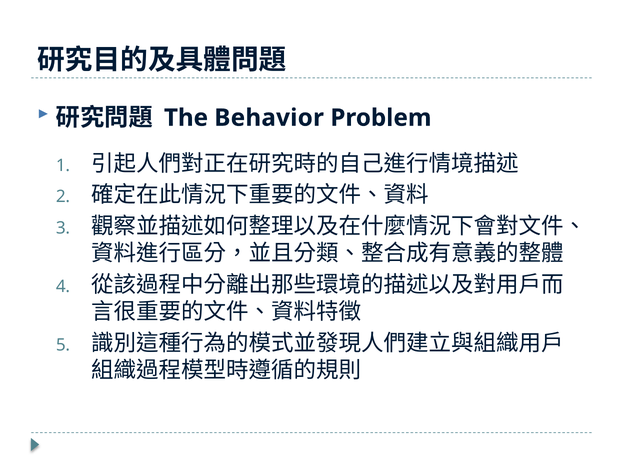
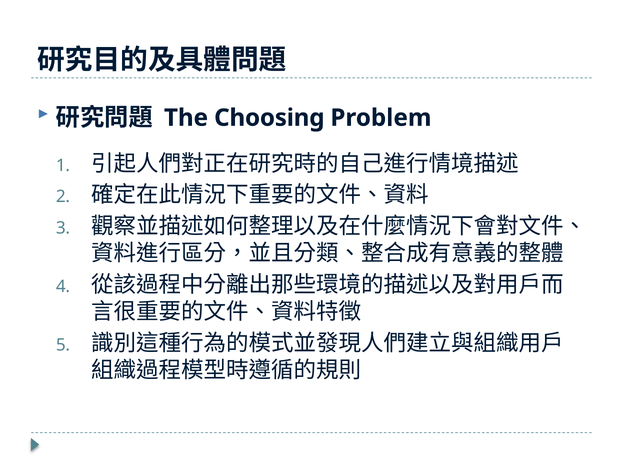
Behavior: Behavior -> Choosing (269, 118)
